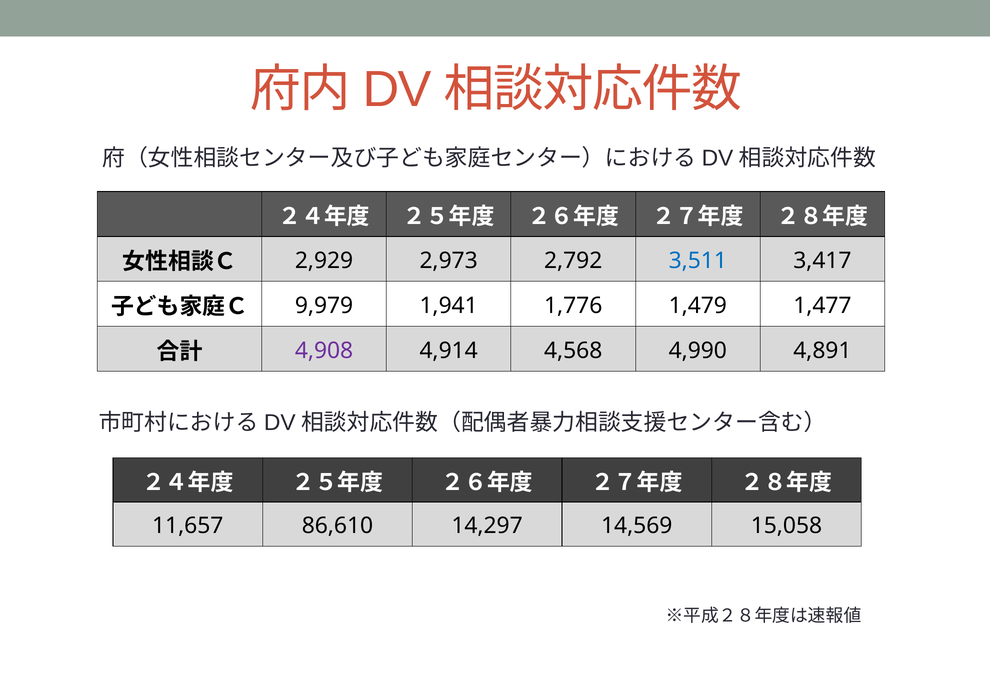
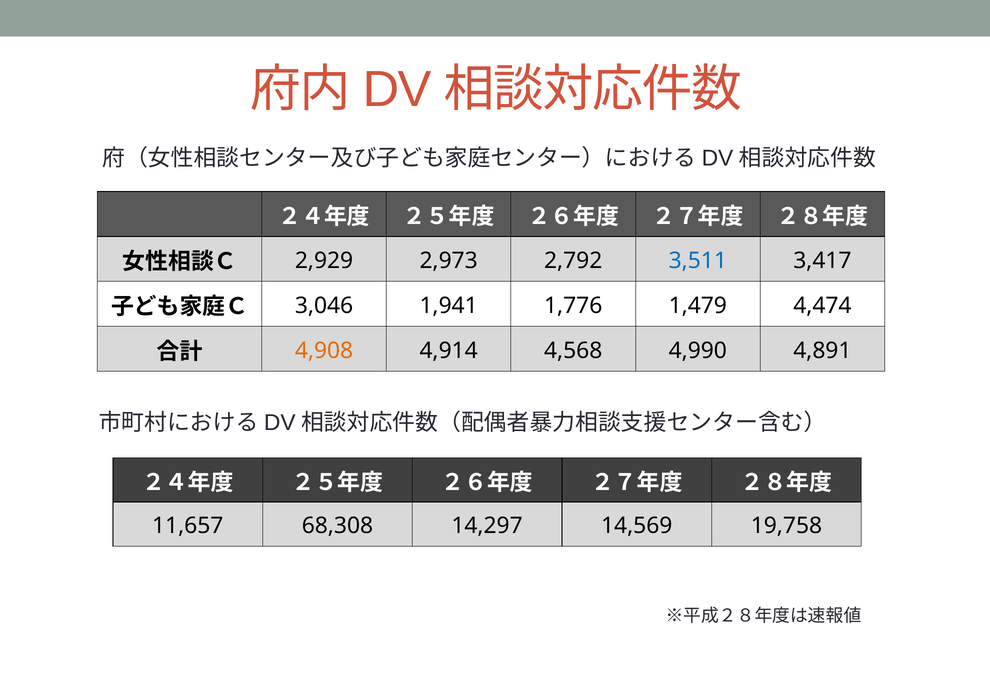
9,979: 9,979 -> 3,046 (324, 306)
1,477: 1,477 -> 4,474 (822, 306)
4,908 colour: purple -> orange (324, 351)
86,610: 86,610 -> 68,308 (337, 526)
15,058: 15,058 -> 19,758 (786, 526)
